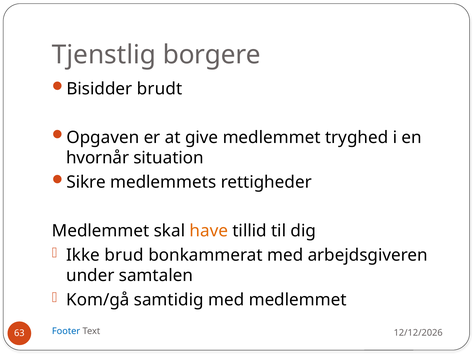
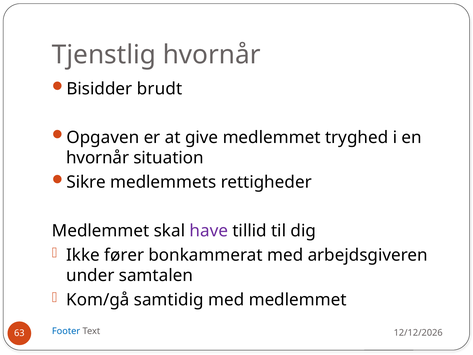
Tjenstlig borgere: borgere -> hvornår (212, 55)
have colour: orange -> purple (209, 231)
brud: brud -> fører (124, 255)
